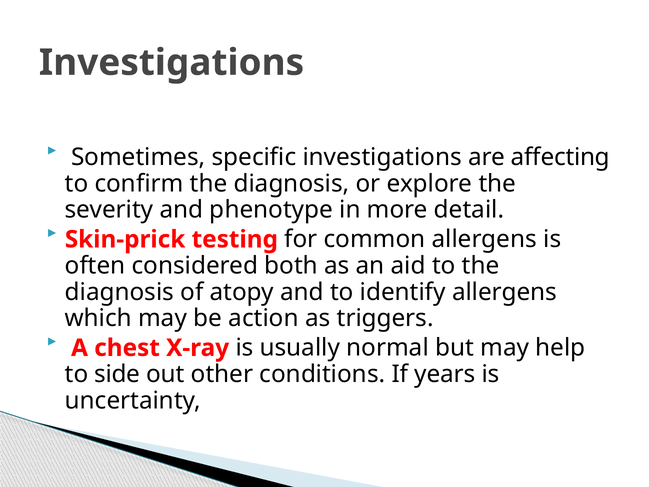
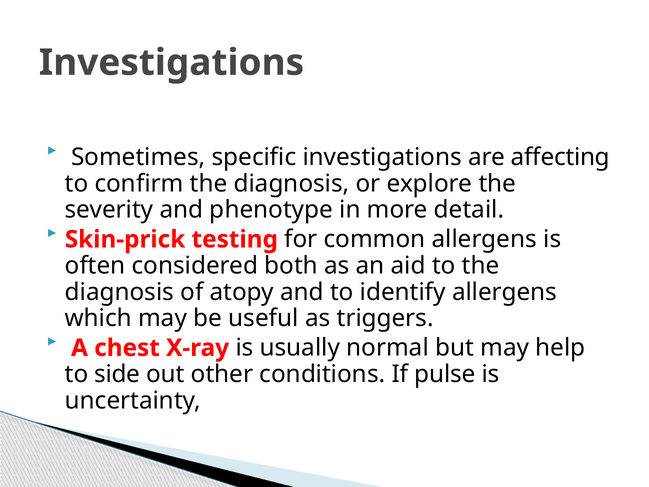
action: action -> useful (264, 318)
years: years -> pulse (445, 374)
